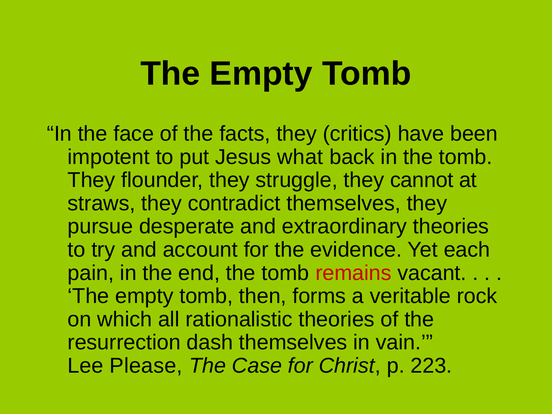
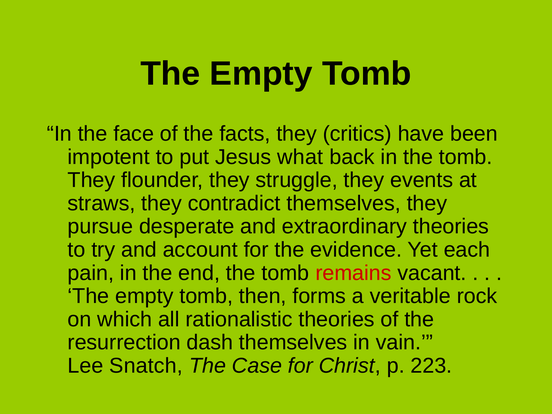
cannot: cannot -> events (422, 180)
Please: Please -> Snatch (146, 366)
